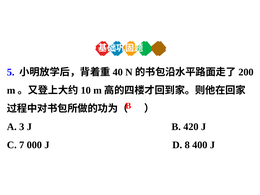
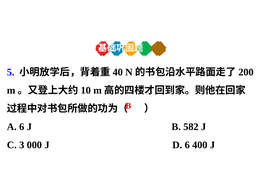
A 3: 3 -> 6 (22, 127)
420: 420 -> 582 (191, 127)
7: 7 -> 3 (22, 145)
D 8: 8 -> 6 (187, 145)
